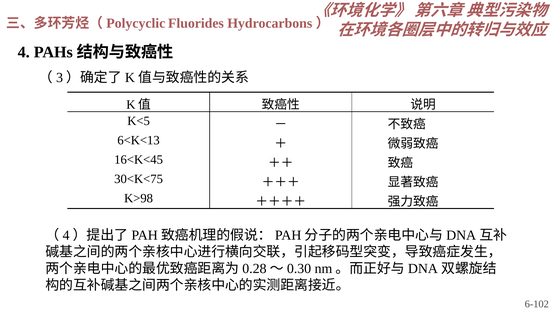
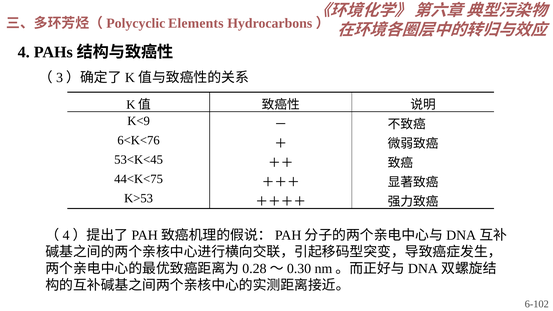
Fluorides: Fluorides -> Elements (196, 23)
K<5: K<5 -> K<9 (139, 121)
6<K<13: 6<K<13 -> 6<K<76 (139, 140)
16<K<45: 16<K<45 -> 53<K<45 (139, 160)
30<K<75: 30<K<75 -> 44<K<75 (139, 179)
K>98: K>98 -> K>53 (139, 198)
